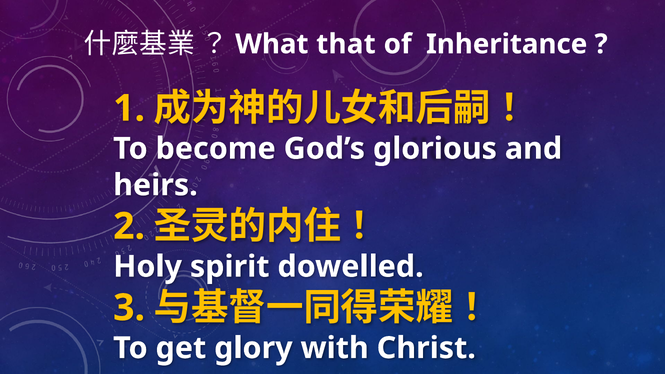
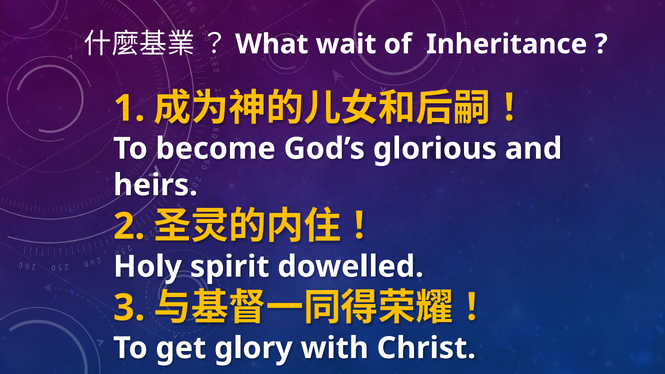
that: that -> wait (346, 44)
